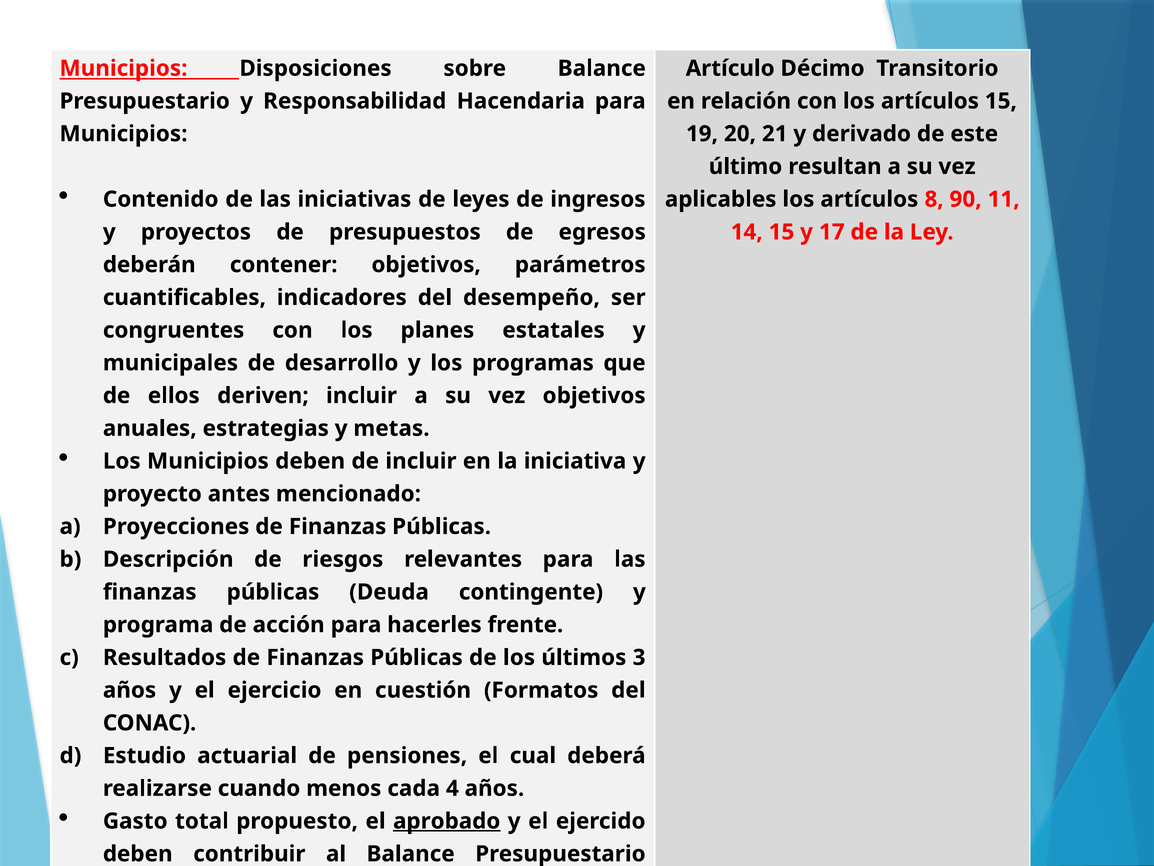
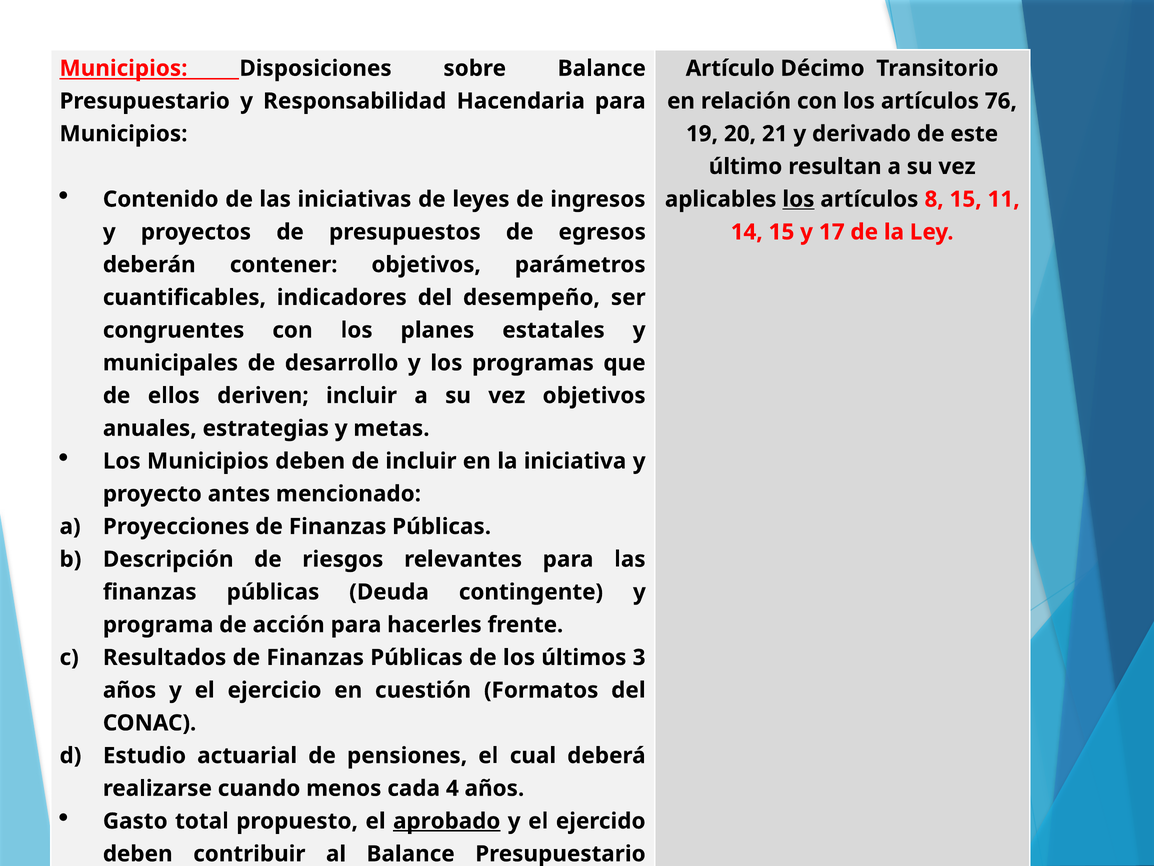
artículos 15: 15 -> 76 (1001, 101)
los underline: none -> present (798, 199)
8 90: 90 -> 15 (966, 199)
